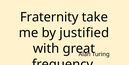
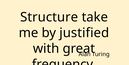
Fraternity: Fraternity -> Structure (49, 17)
